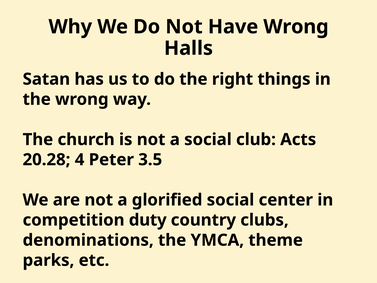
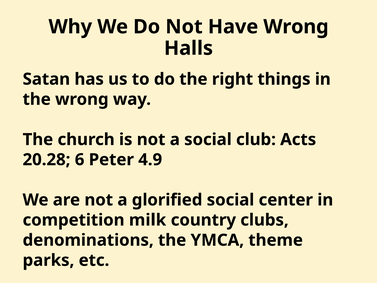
4: 4 -> 6 (80, 160)
3.5: 3.5 -> 4.9 (150, 160)
duty: duty -> milk (148, 220)
